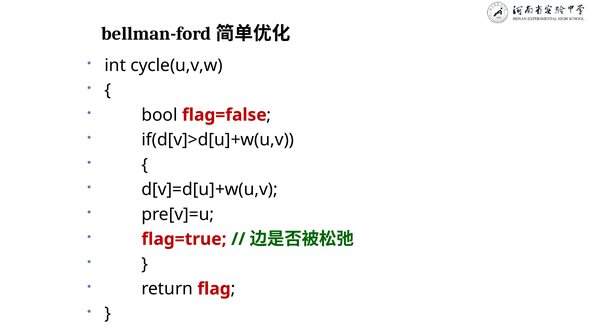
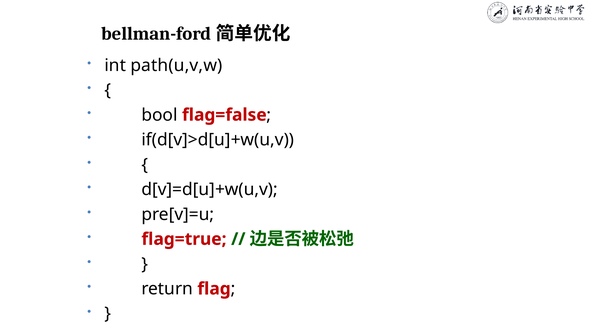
cycle(u,v,w: cycle(u,v,w -> path(u,v,w (176, 65)
